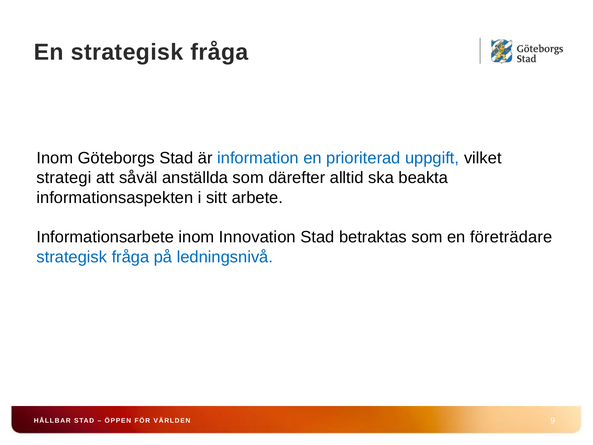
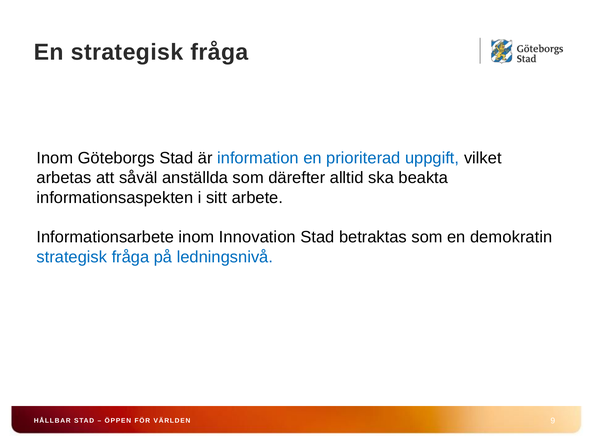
strategi: strategi -> arbetas (64, 178)
företrädare: företrädare -> demokratin (511, 237)
